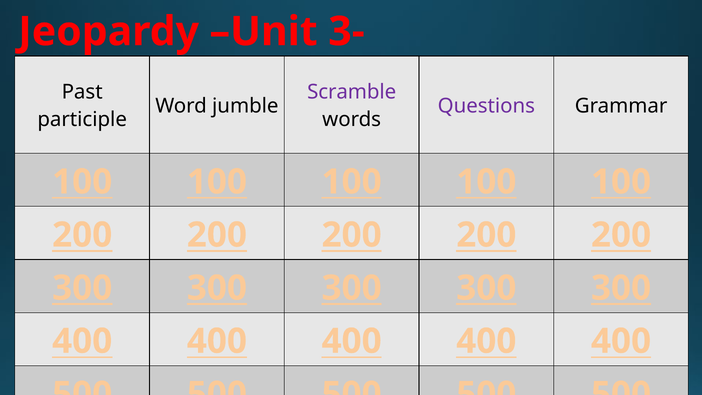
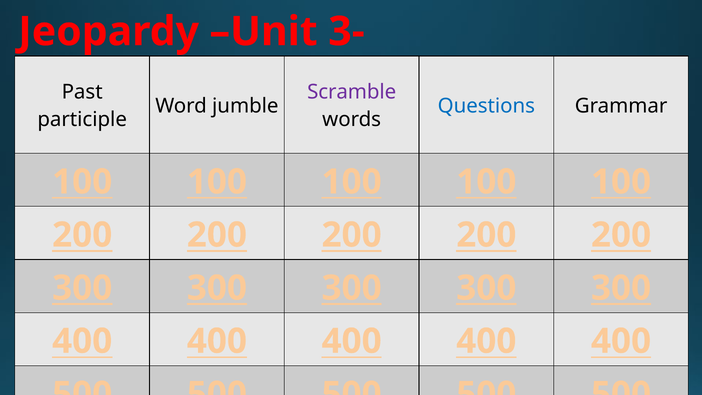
Questions colour: purple -> blue (486, 106)
